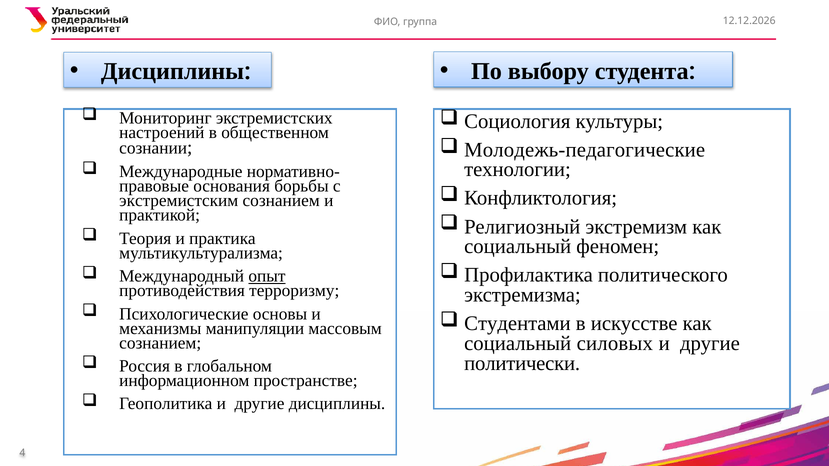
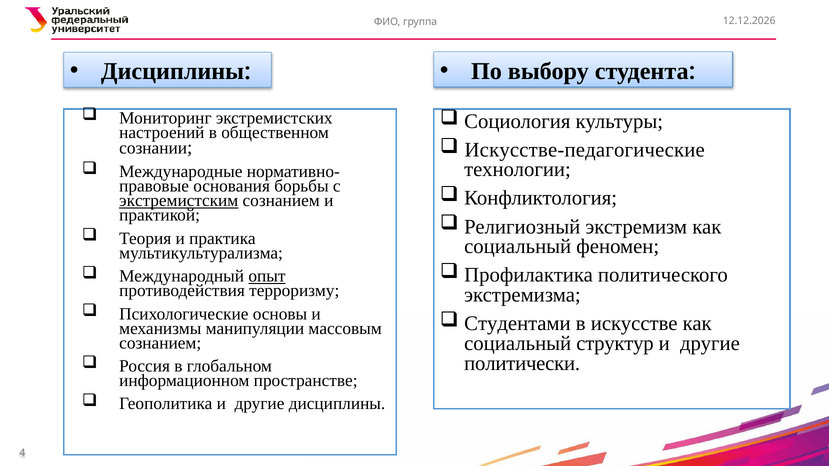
Молодежь-педагогические: Молодежь-педагогические -> Искусстве-педагогические (585, 150)
экстремистским underline: none -> present (179, 201)
силовых: силовых -> структур (615, 344)
